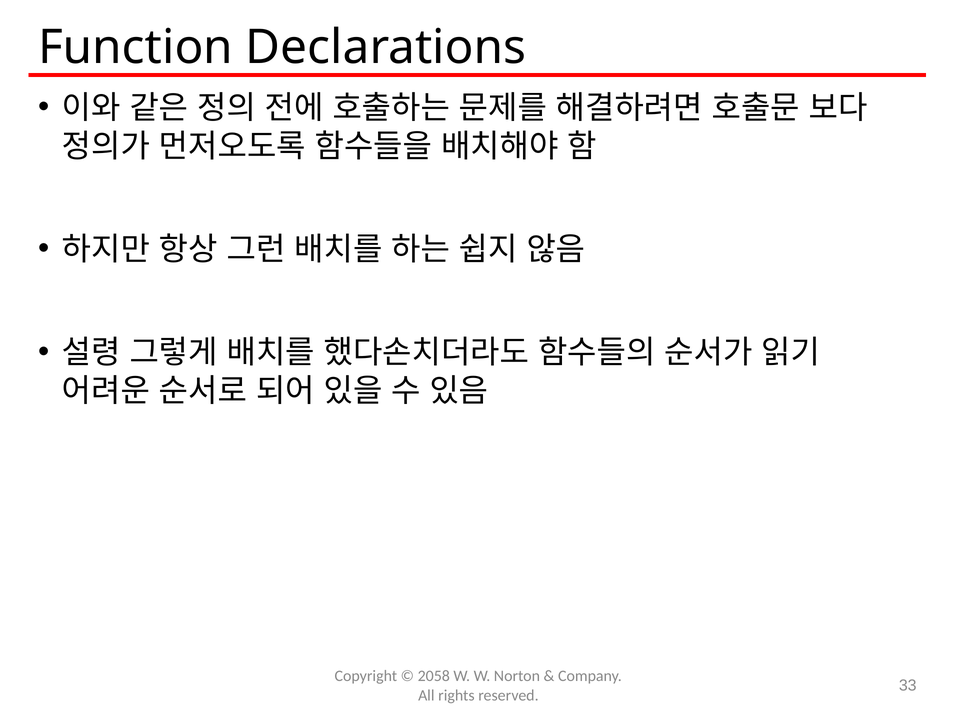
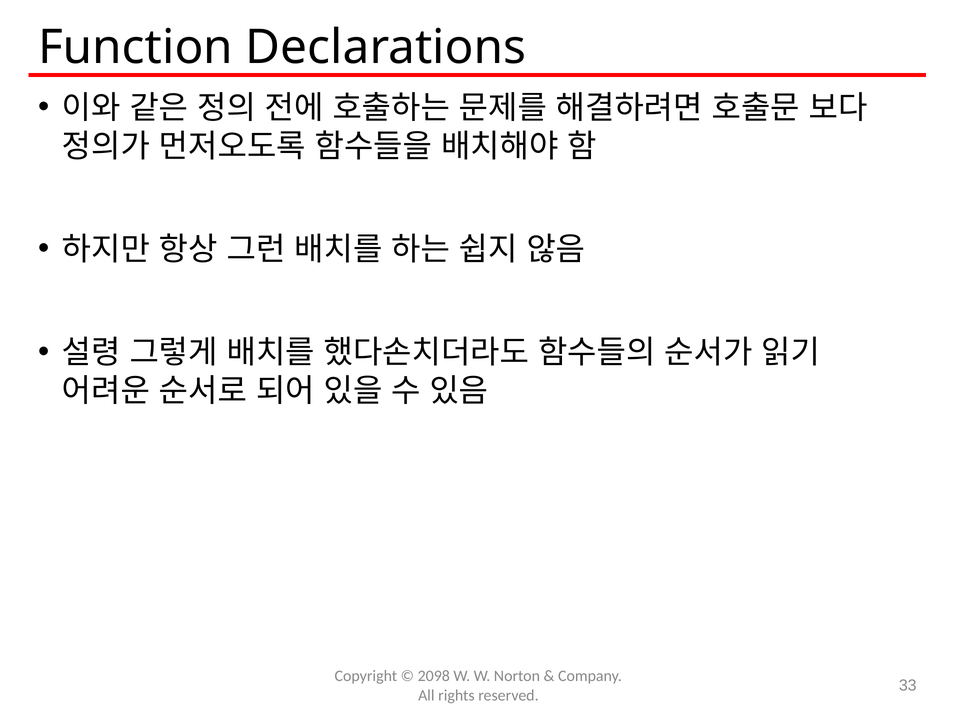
2058: 2058 -> 2098 (434, 676)
